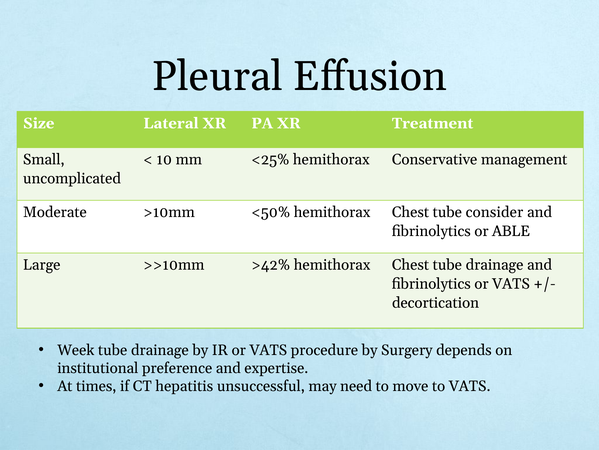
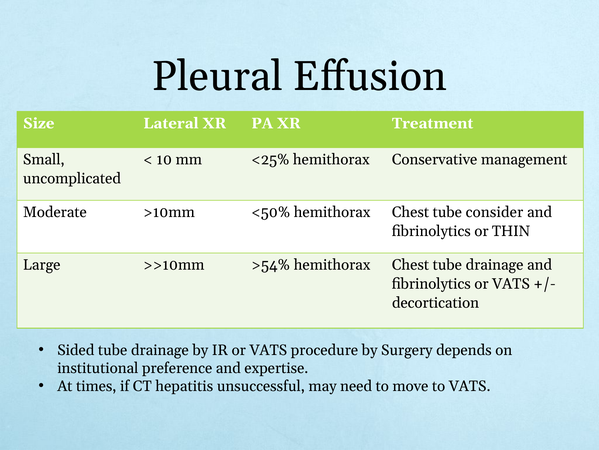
ABLE: ABLE -> THIN (511, 231)
>42%: >42% -> >54% (271, 264)
Week: Week -> Sided (76, 350)
